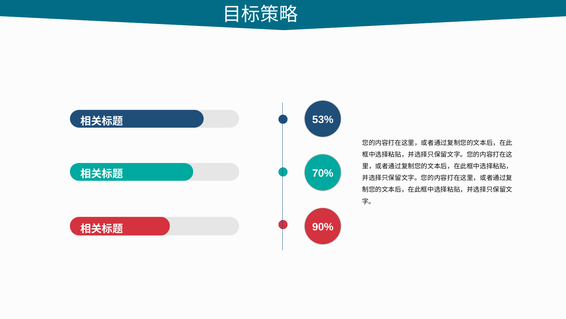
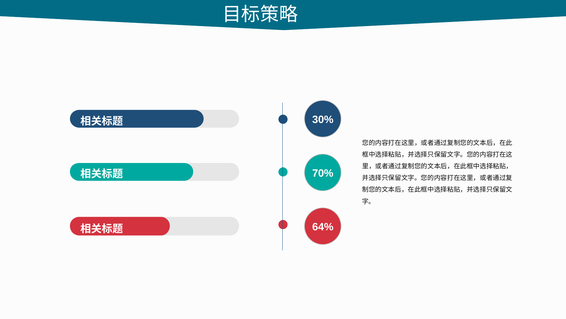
53%: 53% -> 30% (323, 119)
90%: 90% -> 64% (323, 227)
